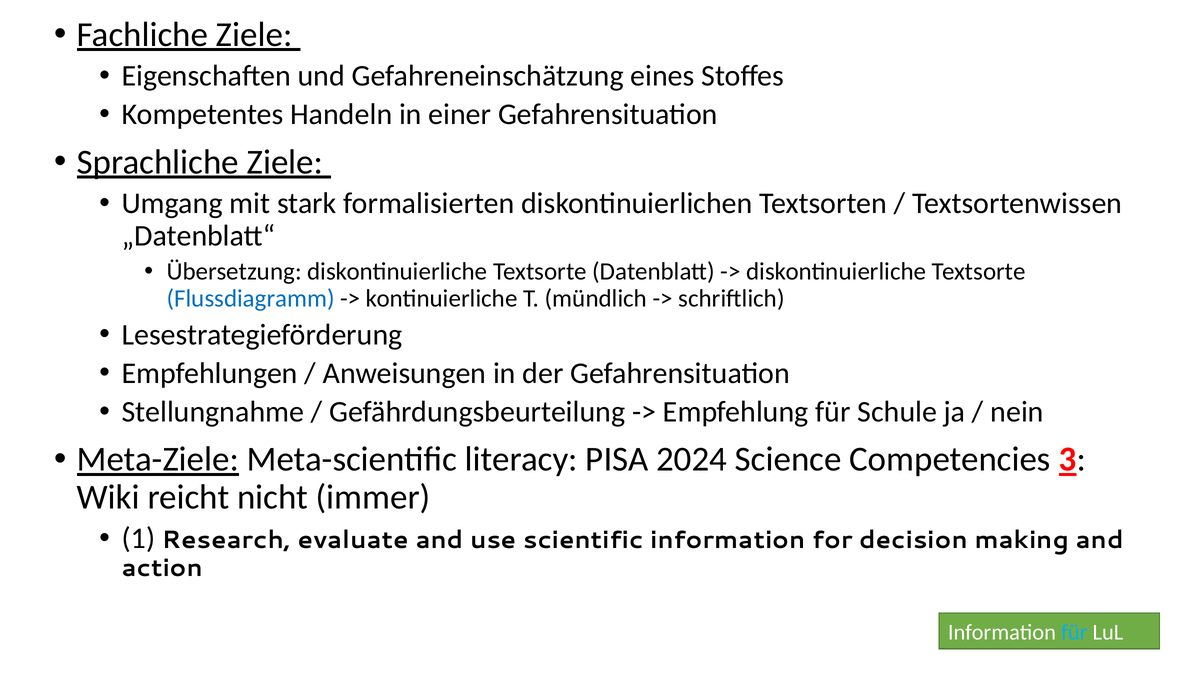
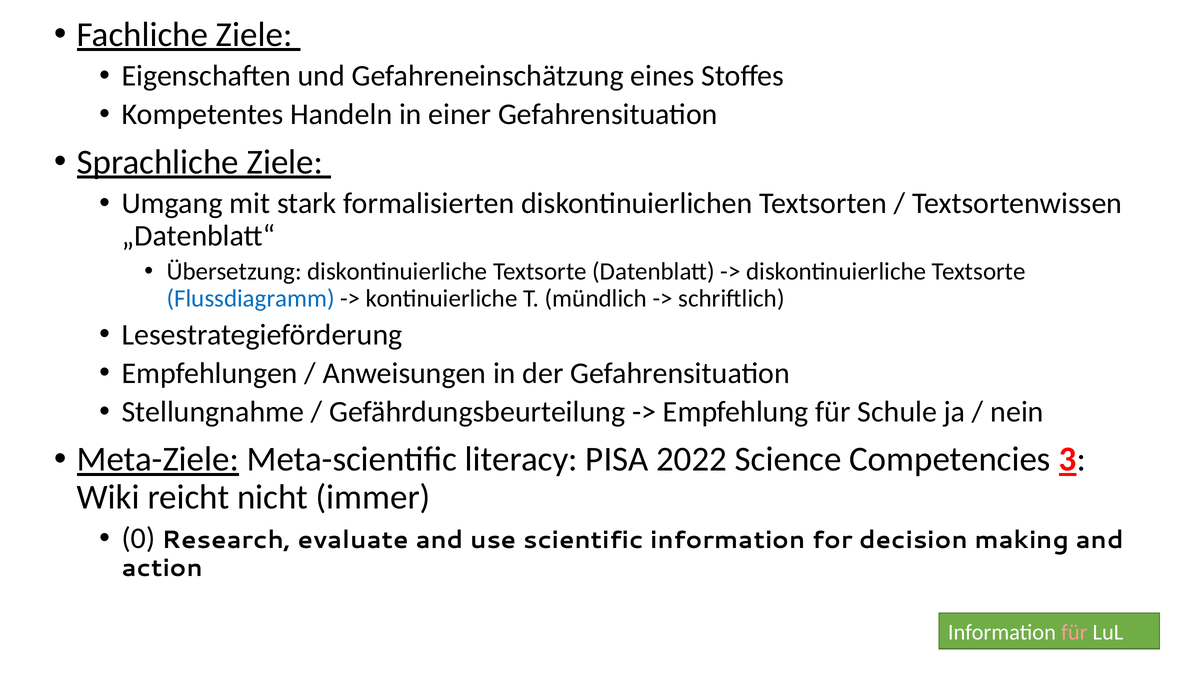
2024: 2024 -> 2022 (692, 459)
1: 1 -> 0 (138, 538)
für colour: light blue -> pink (1074, 632)
